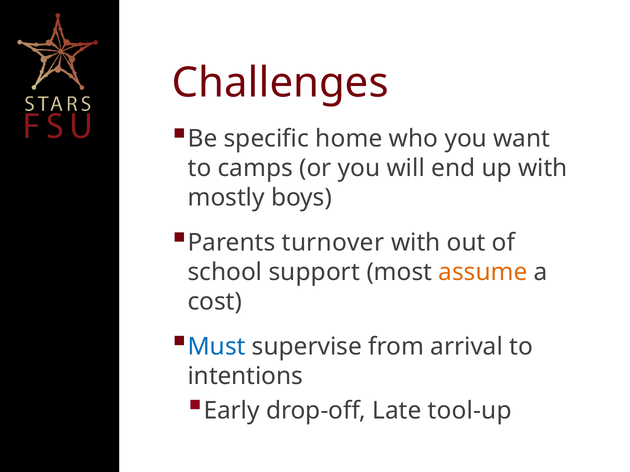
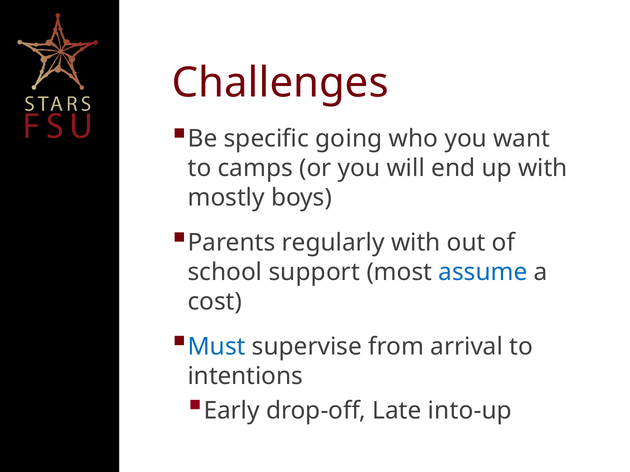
home: home -> going (349, 139)
turnover: turnover -> regularly (333, 243)
assume colour: orange -> blue (483, 272)
tool-up: tool-up -> into-up (470, 411)
